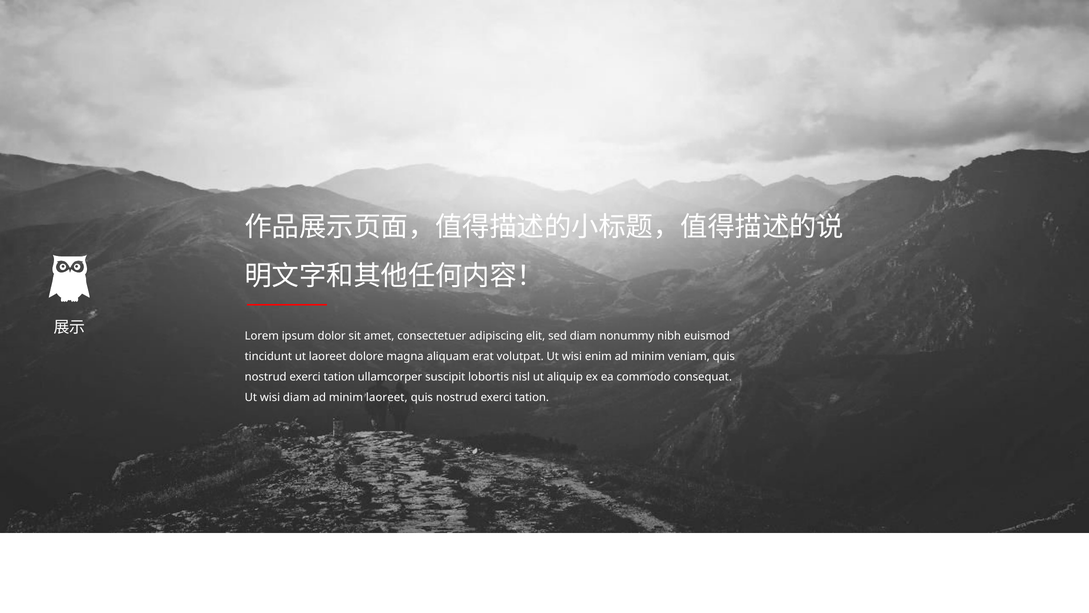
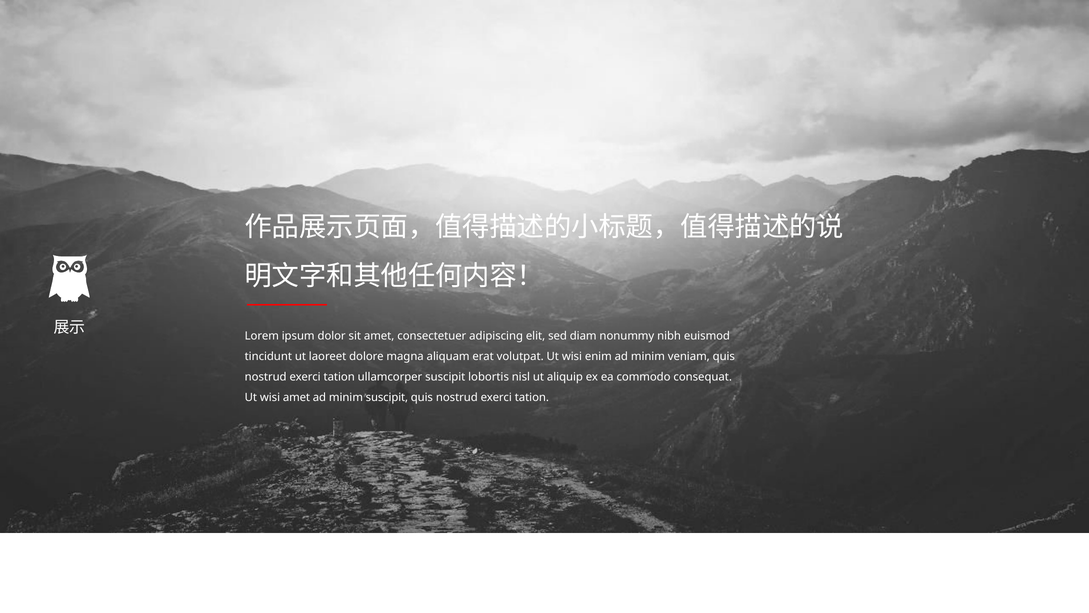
wisi diam: diam -> amet (297, 397)
minim laoreet: laoreet -> suscipit (387, 397)
